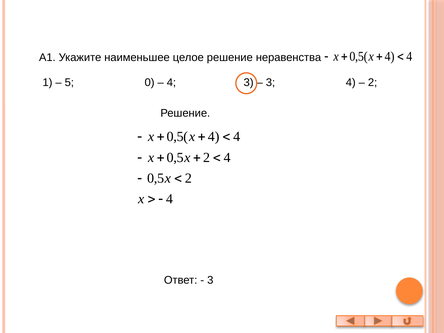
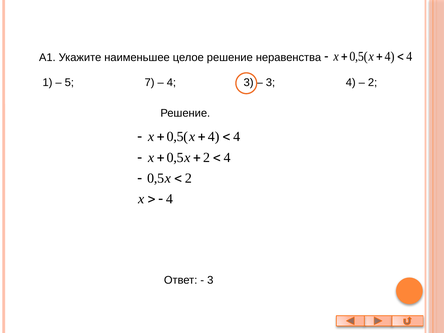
5 0: 0 -> 7 (150, 82)
